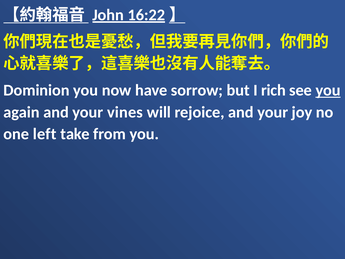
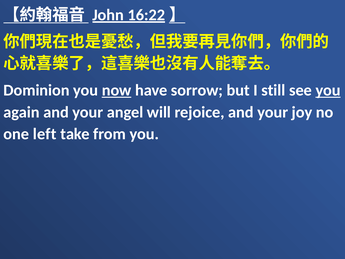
now underline: none -> present (117, 90)
rich: rich -> still (273, 90)
vines: vines -> angel (125, 112)
